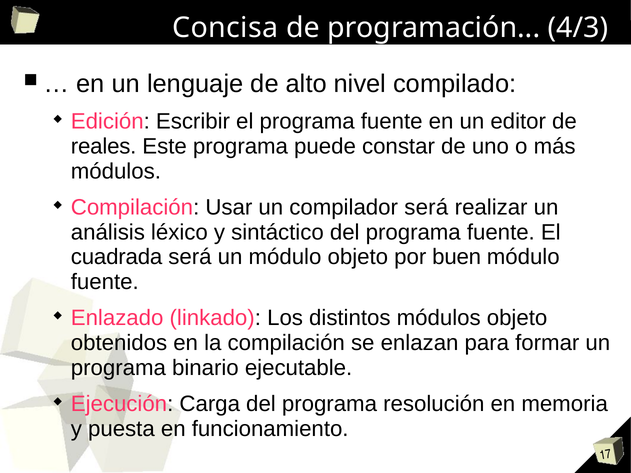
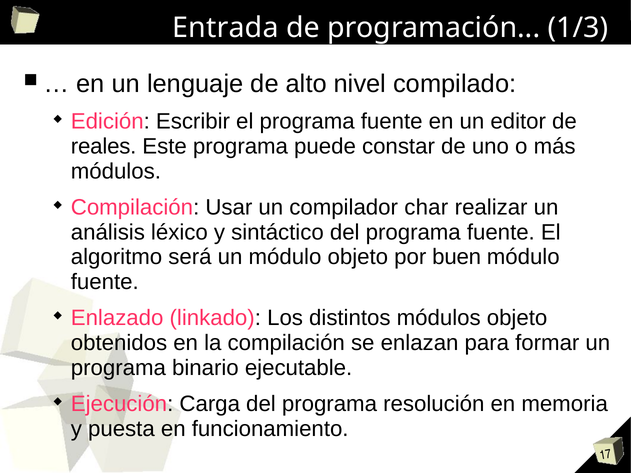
Concisa: Concisa -> Entrada (225, 28)
4/3: 4/3 -> 1/3 (578, 28)
compilador será: será -> char (426, 207)
cuadrada: cuadrada -> algoritmo (117, 257)
